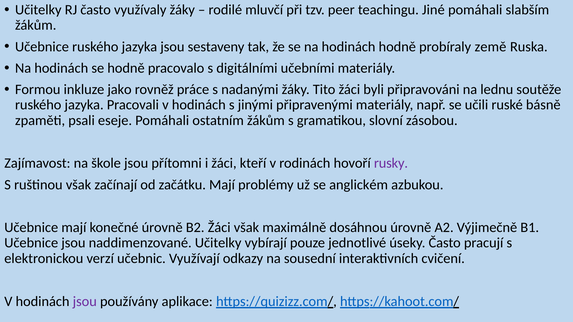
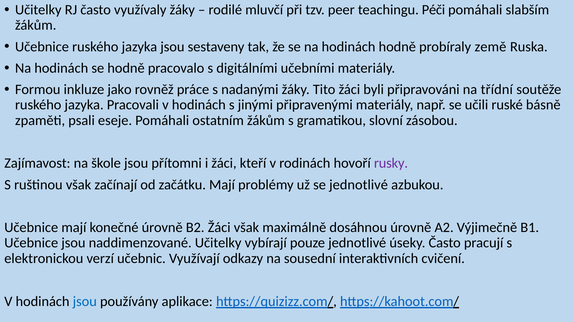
Jiné: Jiné -> Péči (433, 10)
lednu: lednu -> třídní (497, 90)
se anglickém: anglickém -> jednotlivé (359, 185)
jsou colour: purple -> blue (85, 302)
